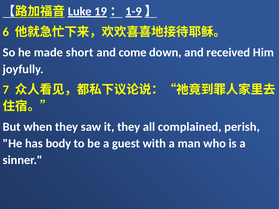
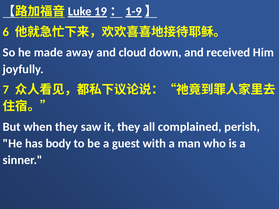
short: short -> away (80, 53)
come: come -> cloud (133, 53)
